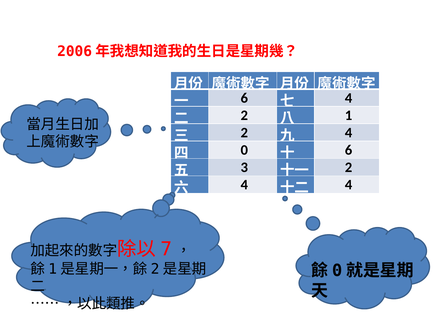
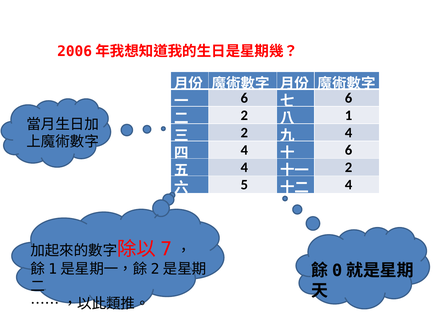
4: 4 -> 6 (349, 98)
0: 0 -> 4 (244, 150)
3: 3 -> 4 (244, 168)
4: 4 -> 5 (244, 185)
